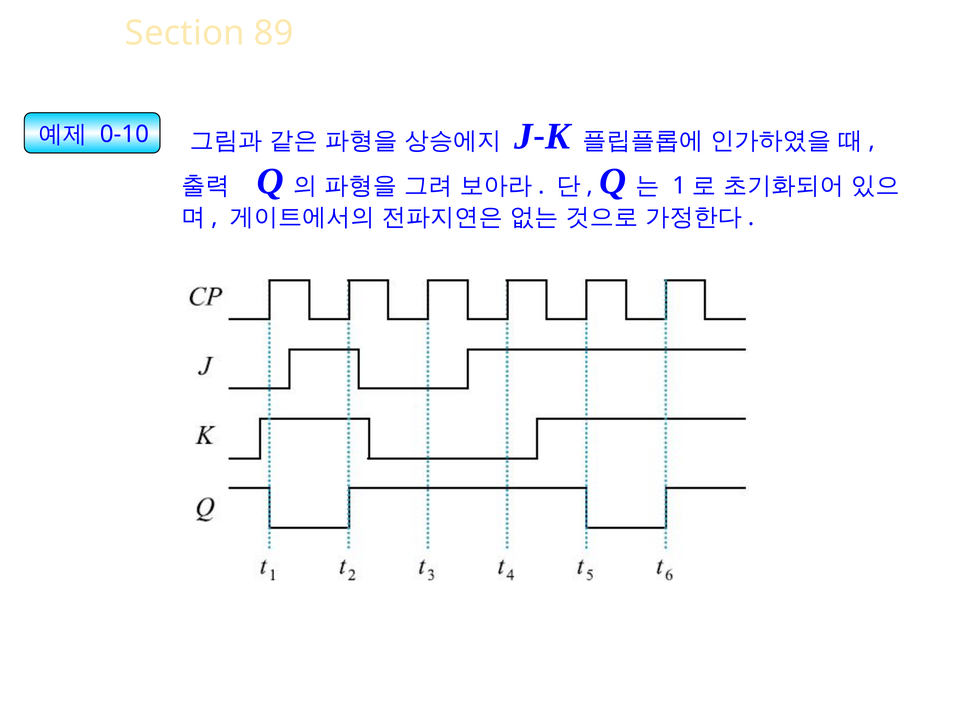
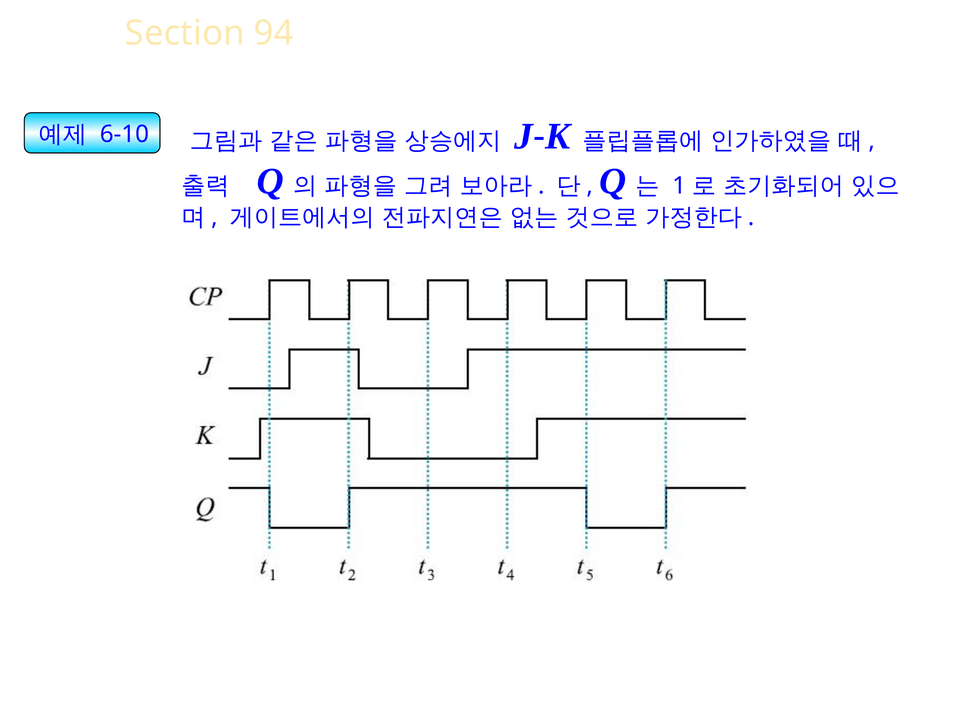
89: 89 -> 94 (274, 33)
0-10: 0-10 -> 6-10 (124, 134)
